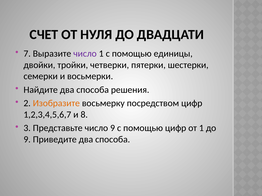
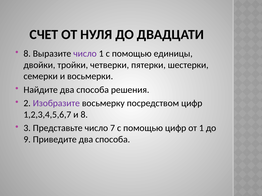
7: 7 -> 8 (27, 54)
Изобразите colour: orange -> purple (56, 104)
число 9: 9 -> 7 (113, 128)
